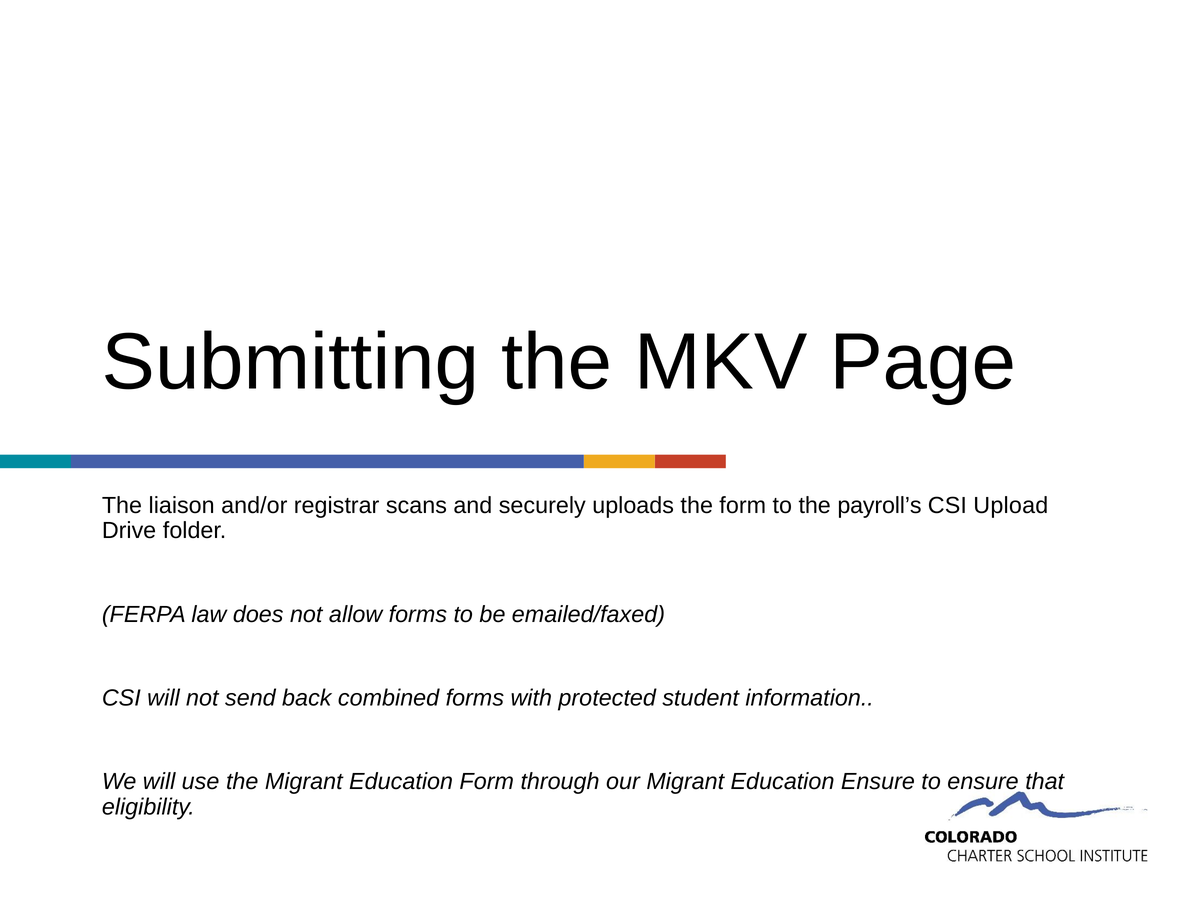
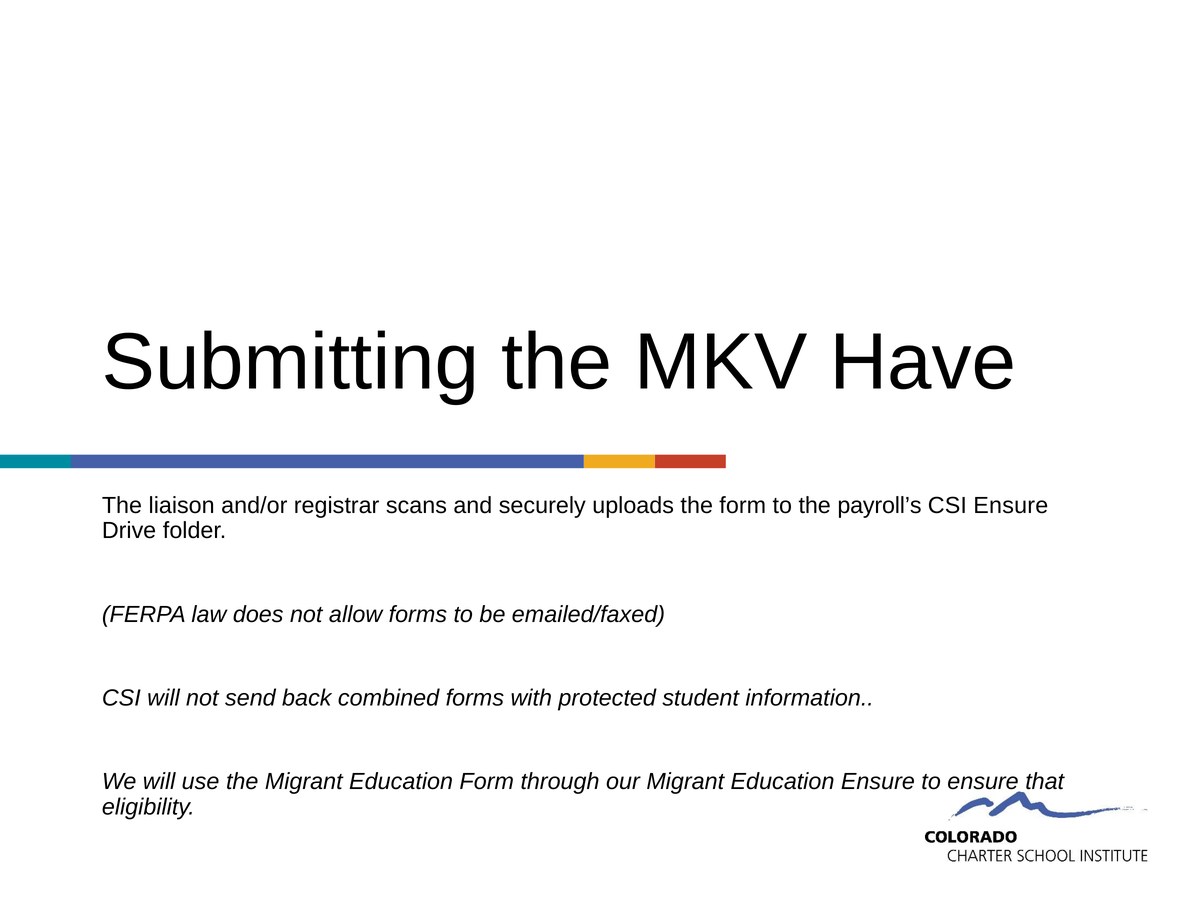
Page: Page -> Have (923, 362)
CSI Upload: Upload -> Ensure (1011, 506)
